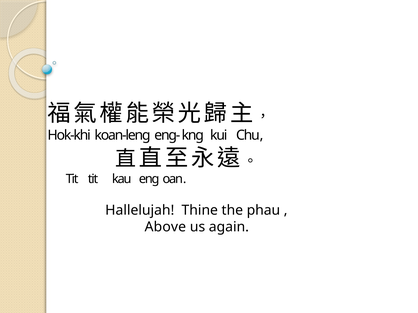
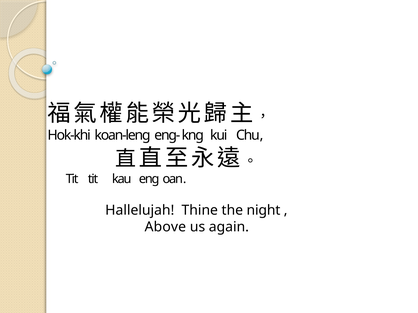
phau: phau -> night (263, 211)
